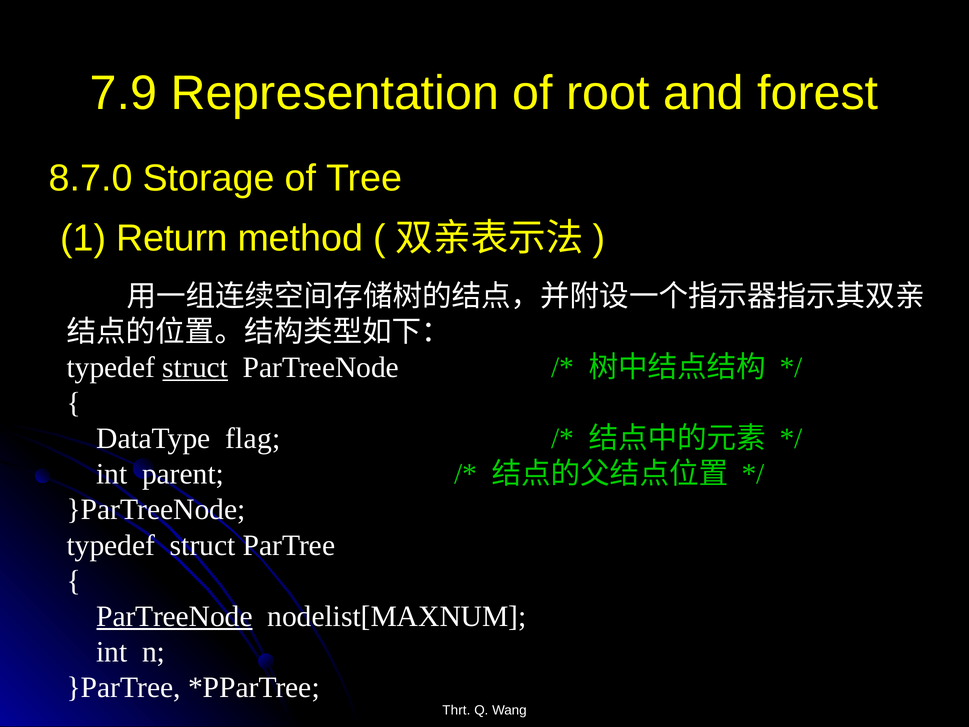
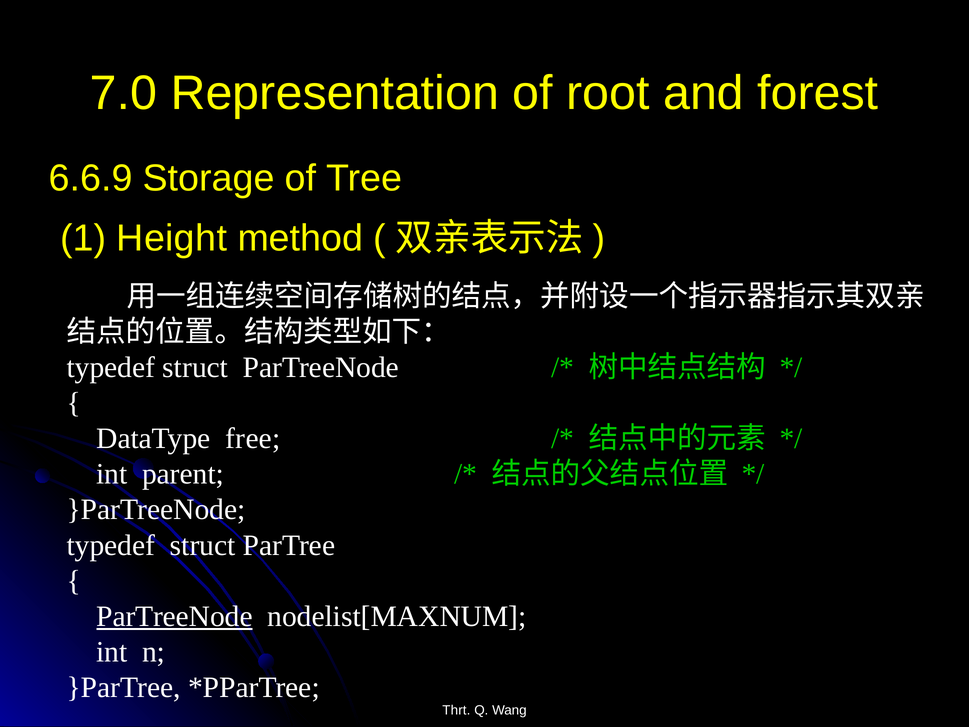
7.9: 7.9 -> 7.0 (124, 93)
8.7.0: 8.7.0 -> 6.6.9 (91, 178)
Return: Return -> Height (172, 238)
struct underline: present -> none (195, 367)
flag: flag -> free (253, 438)
